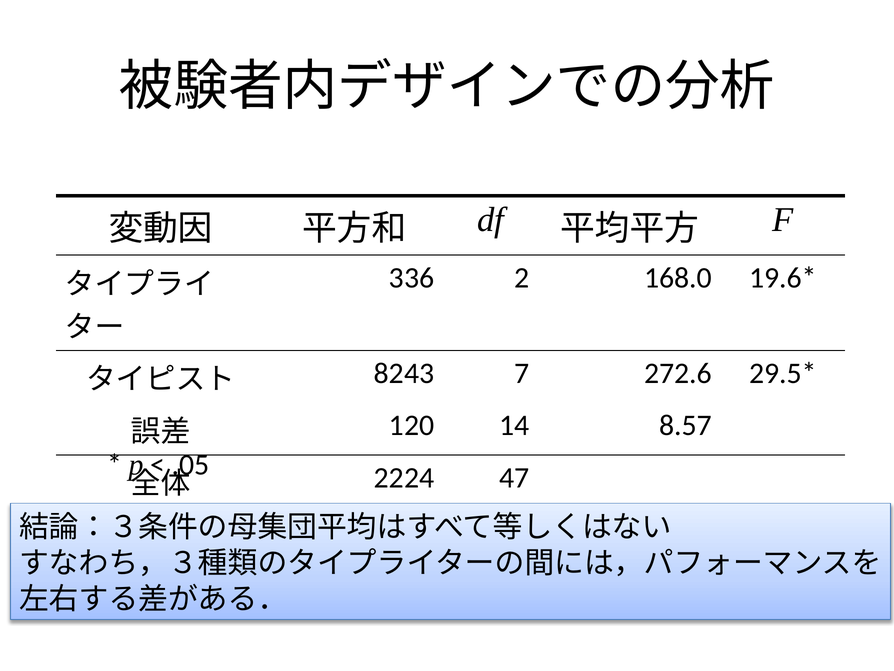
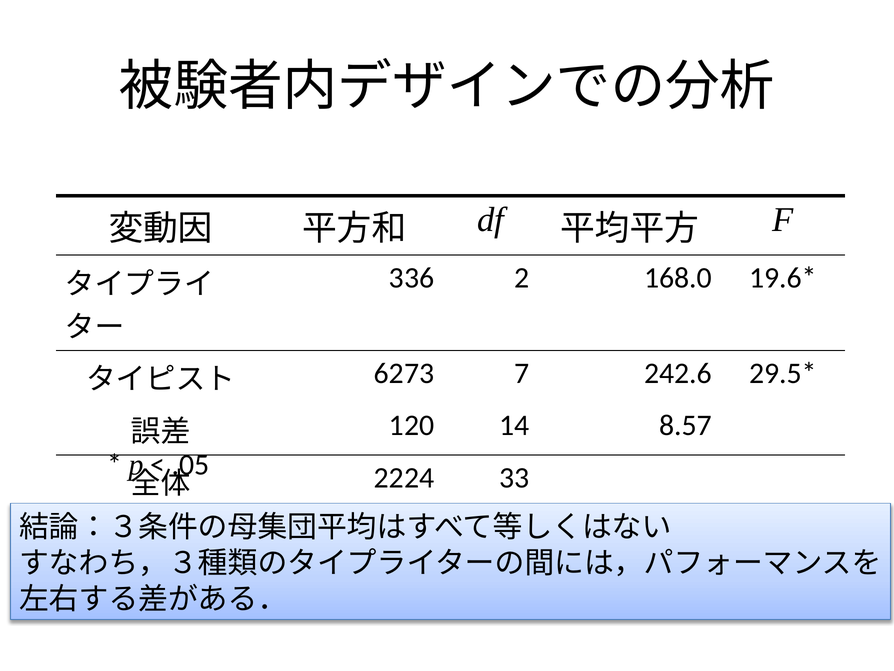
8243: 8243 -> 6273 (404, 373)
272.6: 272.6 -> 242.6 (678, 373)
47: 47 -> 33 (514, 477)
